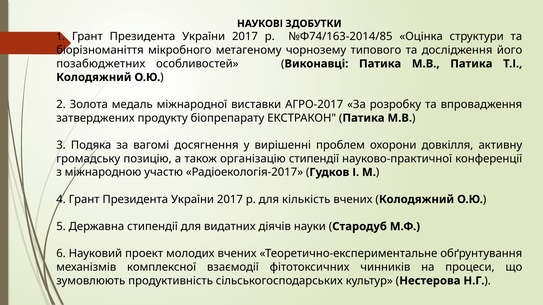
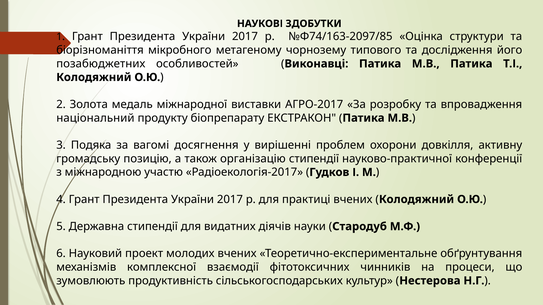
№Ф74/163-2014/85: №Ф74/163-2014/85 -> №Ф74/163-2097/85 (340, 37)
затверджених: затверджених -> національний (95, 118)
кількість: кількість -> практиці (306, 200)
